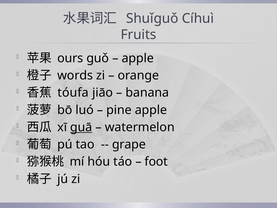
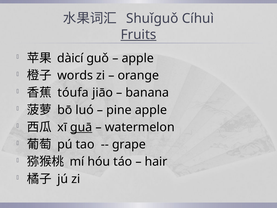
Fruits underline: none -> present (138, 35)
ours: ours -> dàicí (70, 58)
foot: foot -> hair (156, 162)
